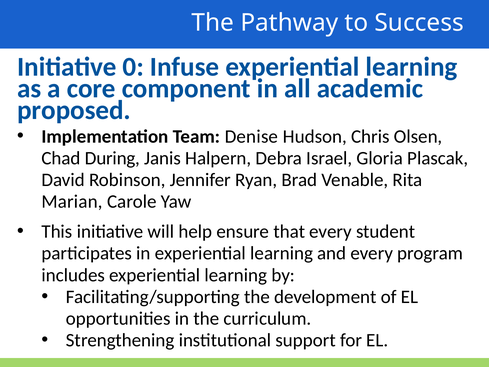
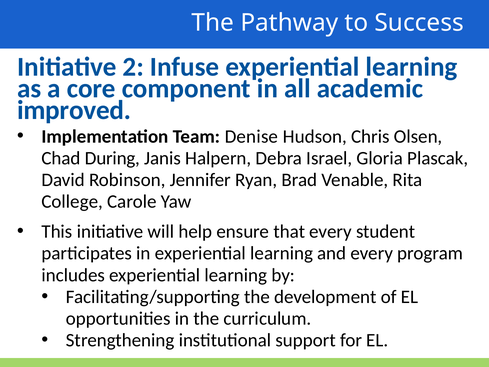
0: 0 -> 2 (133, 67)
proposed: proposed -> improved (74, 110)
Marian: Marian -> College (72, 202)
